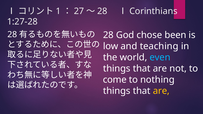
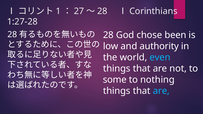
teaching: teaching -> authority (159, 46)
come: come -> some (115, 80)
are colour: yellow -> light blue (161, 91)
